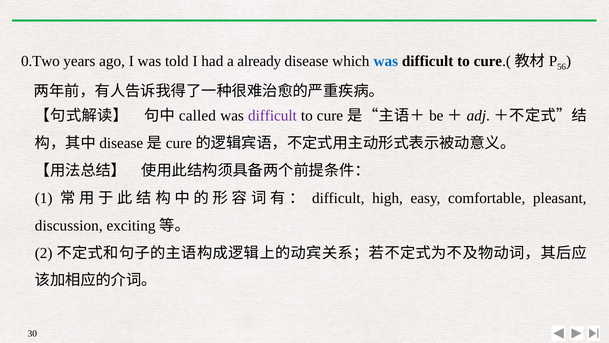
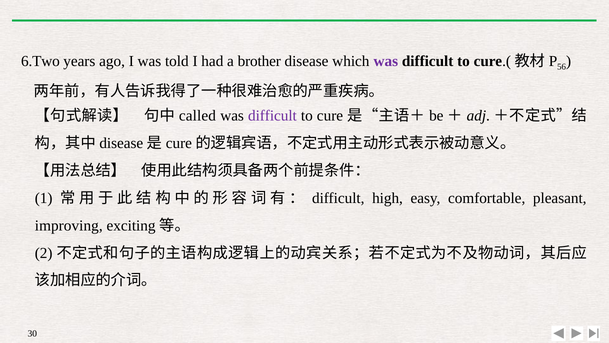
0.Two: 0.Two -> 6.Two (40, 61)
already: already -> brother (259, 61)
was colour: blue -> purple (386, 61)
discussion: discussion -> improving (69, 225)
